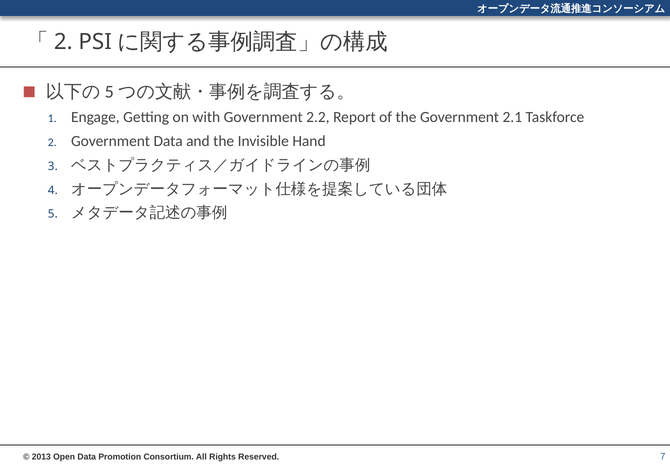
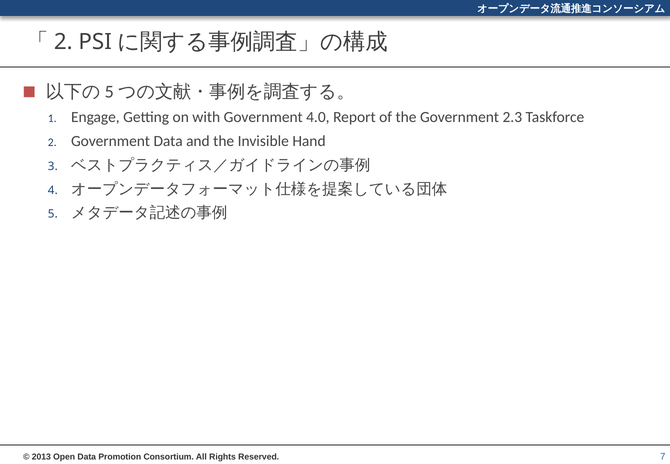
2.2: 2.2 -> 4.0 (318, 117)
2.1: 2.1 -> 2.3 (512, 117)
